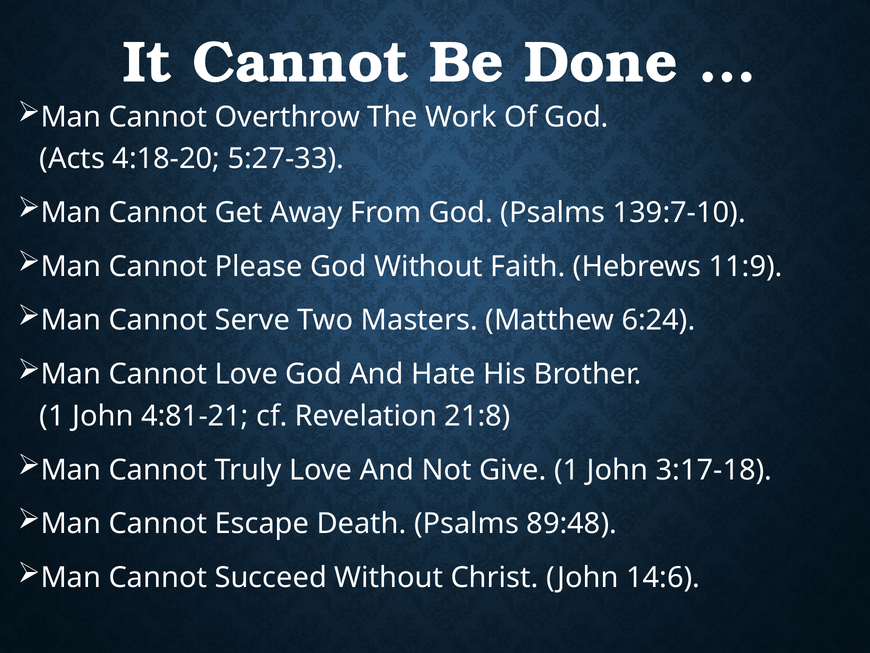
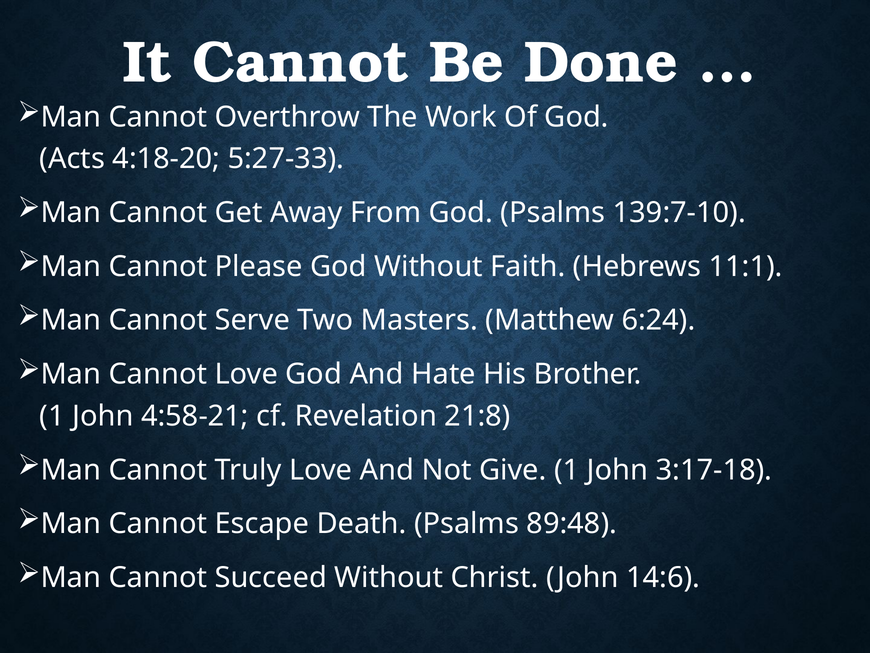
11:9: 11:9 -> 11:1 (746, 266)
4:81-21: 4:81-21 -> 4:58-21 (195, 416)
